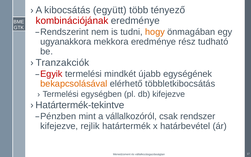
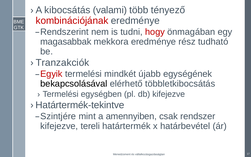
együtt: együtt -> valami (110, 10)
hogy colour: orange -> red (155, 32)
ugyanakkora: ugyanakkora -> magasabbak (66, 42)
bekapcsolásával colour: orange -> black (74, 84)
Pénzben: Pénzben -> Szintjére (58, 116)
vállalkozóról: vállalkozóról -> amennyiben (131, 116)
rejlik: rejlik -> tereli (90, 126)
